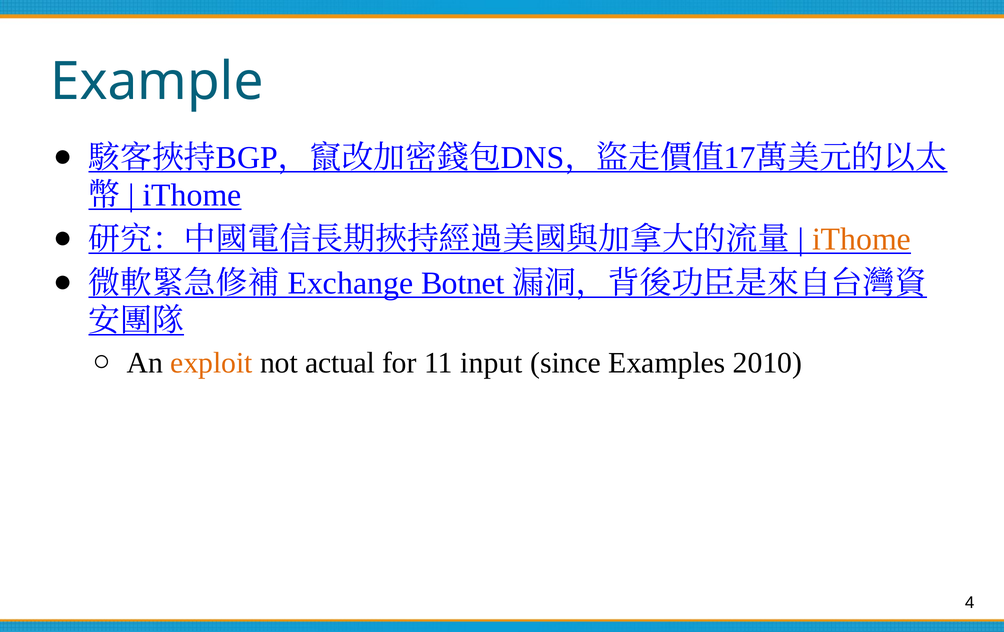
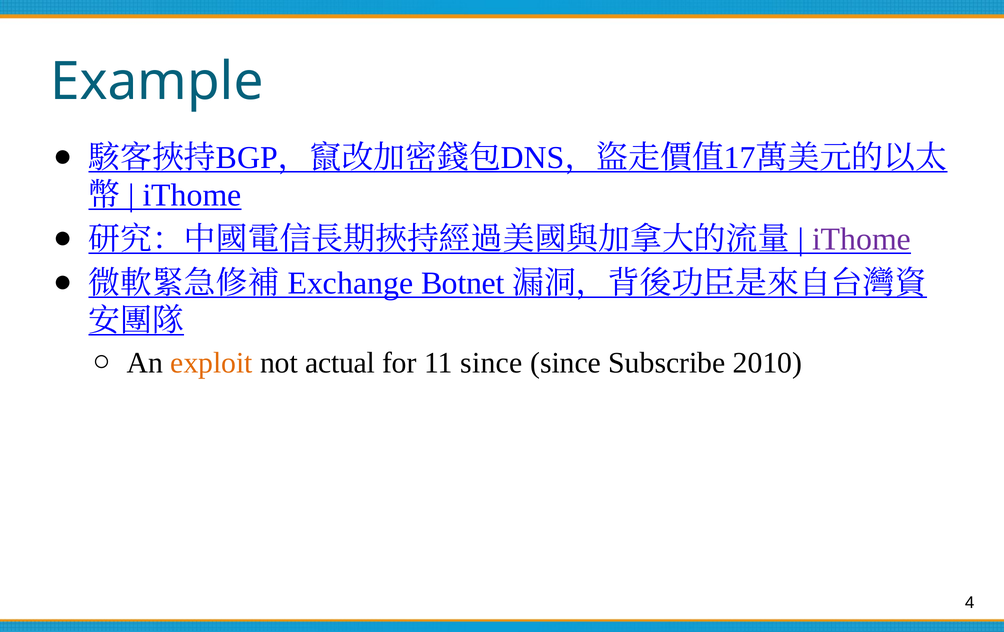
iThome colour: orange -> purple (862, 239)
11 input: input -> since (491, 363)
Examples: Examples -> Subscribe (667, 363)
